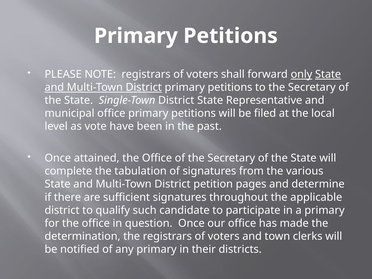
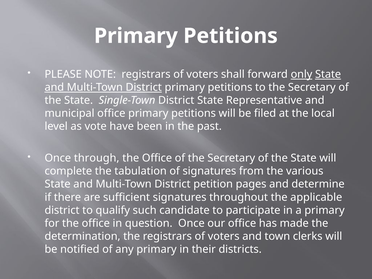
attained: attained -> through (97, 158)
